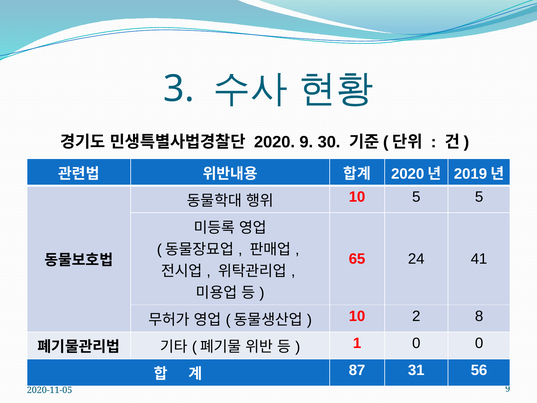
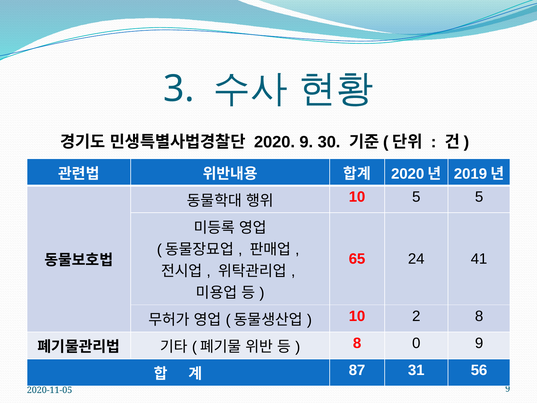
1: 1 -> 8 (357, 343)
0 0: 0 -> 9 (479, 343)
